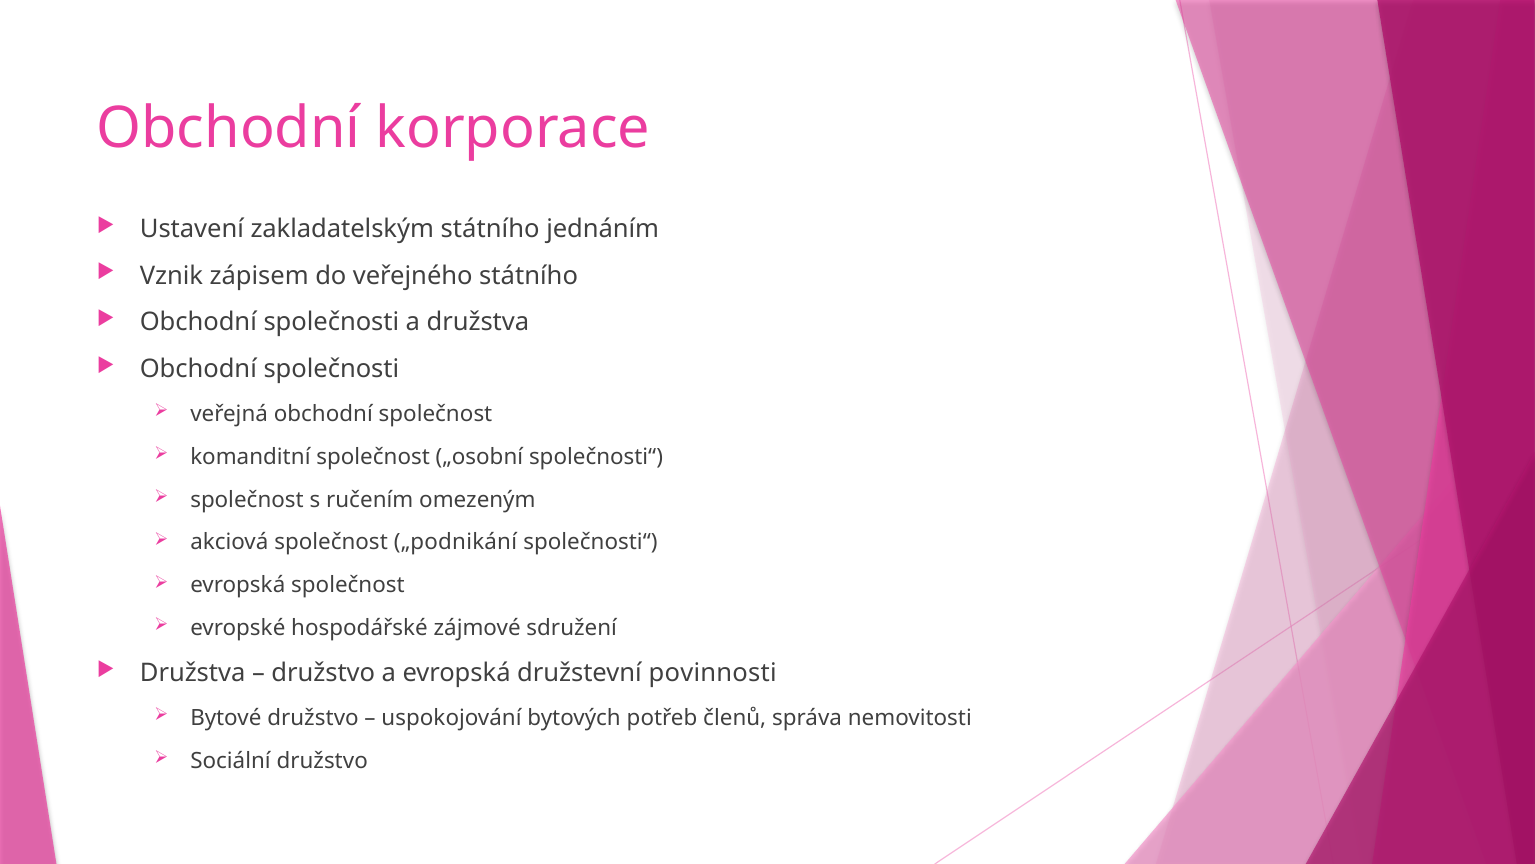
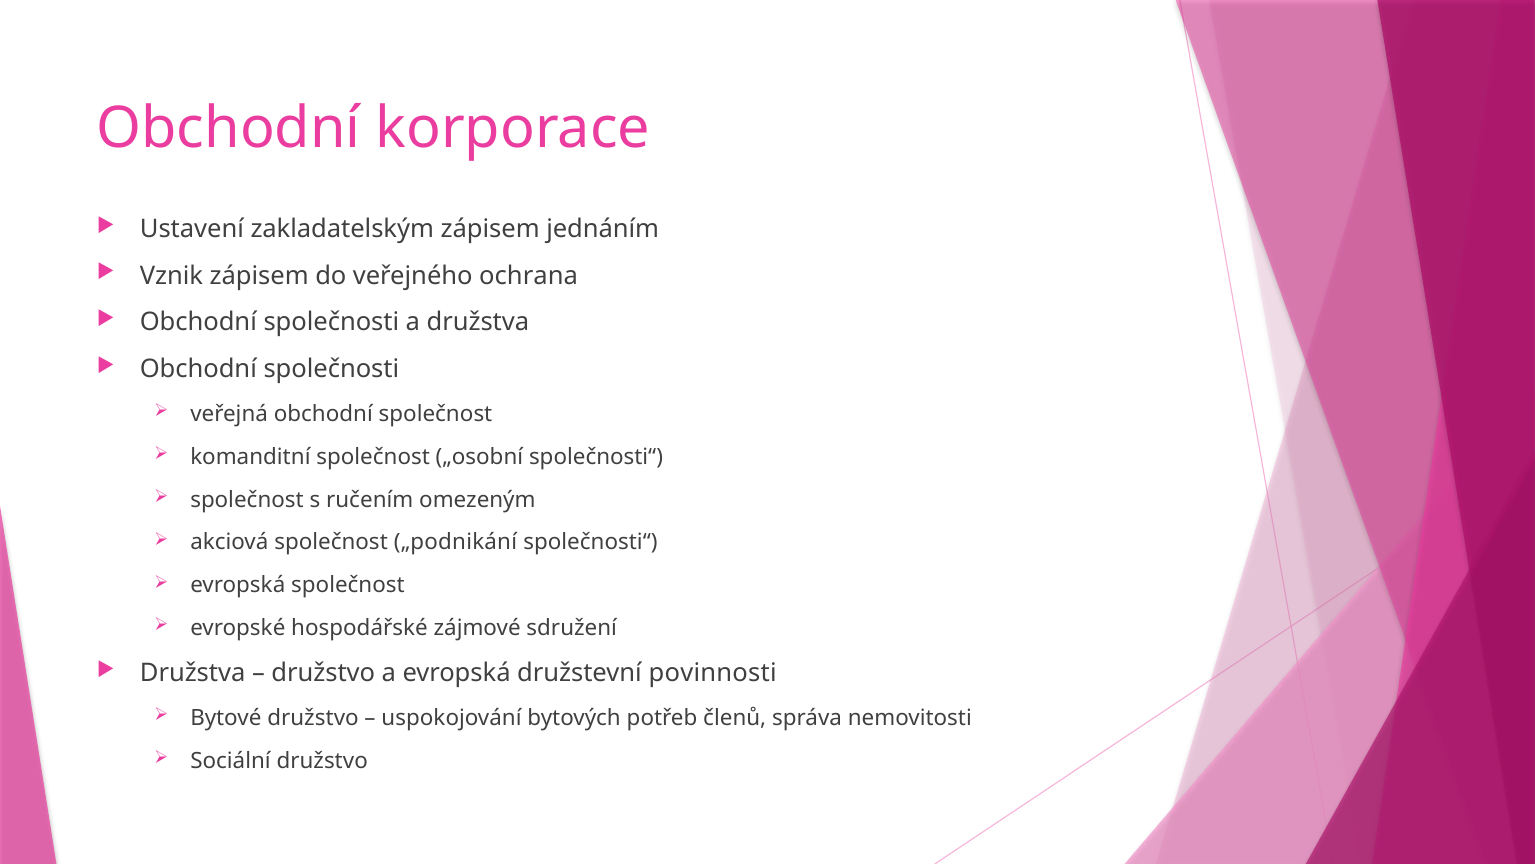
zakladatelským státního: státního -> zápisem (490, 229)
veřejného státního: státního -> ochrana (529, 276)
